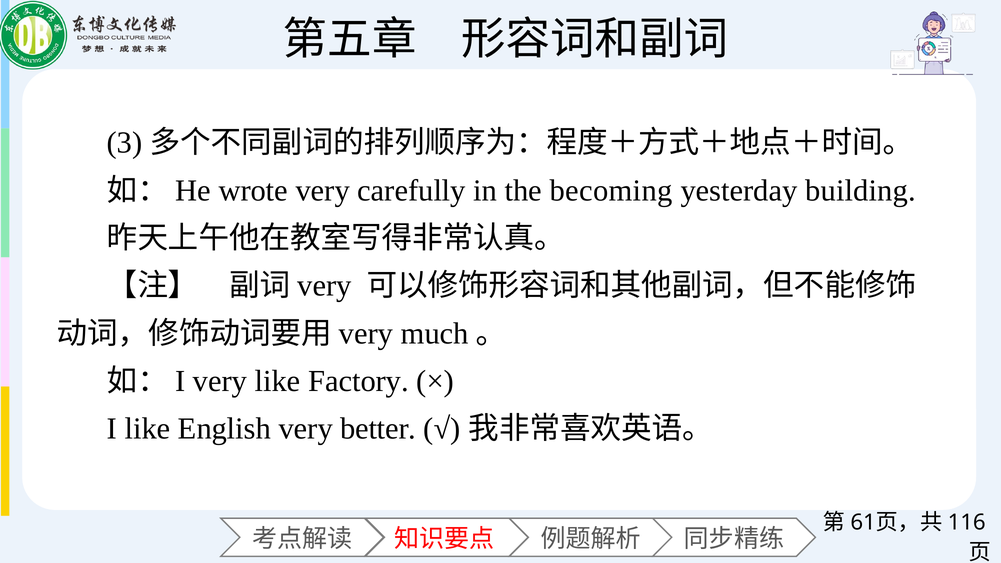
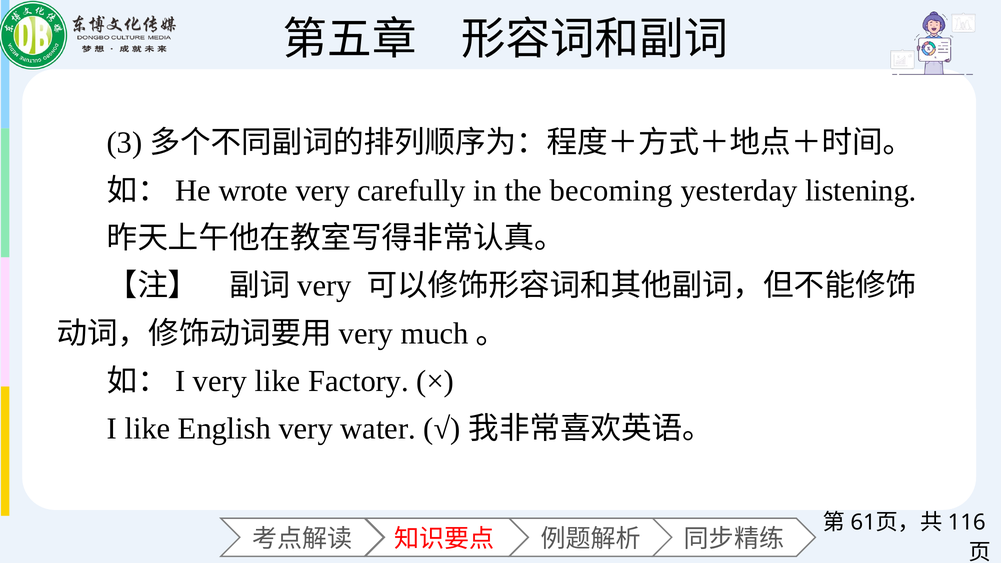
building: building -> listening (861, 191)
better: better -> water (378, 429)
